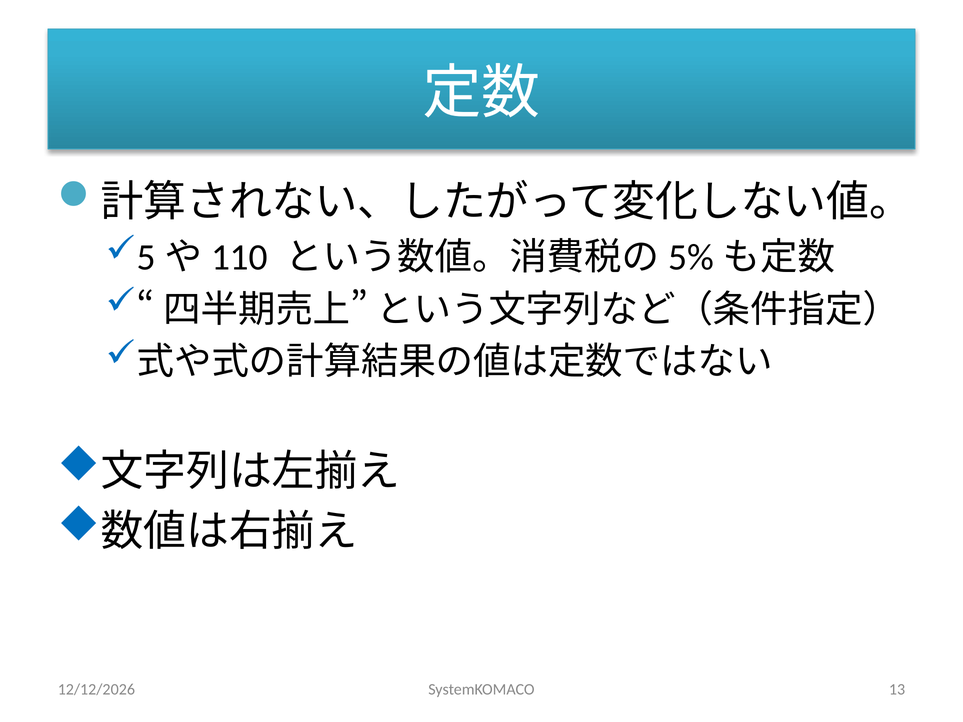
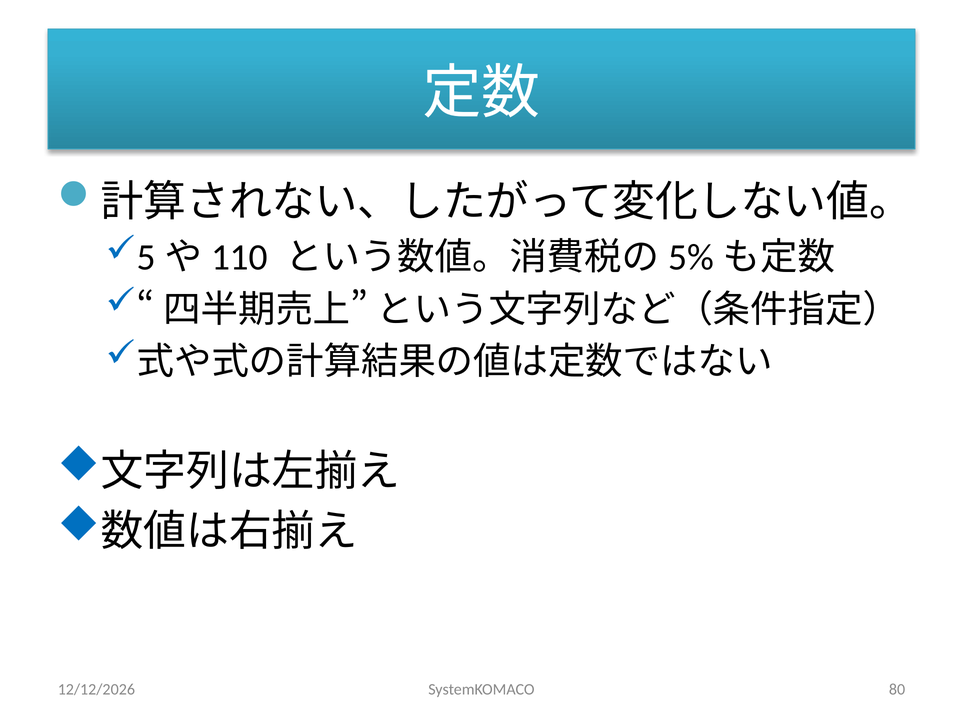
13: 13 -> 80 (897, 690)
